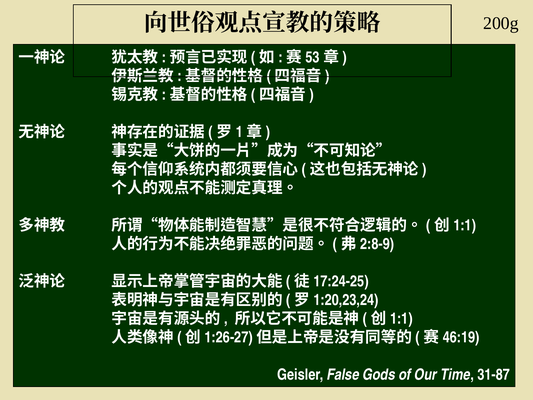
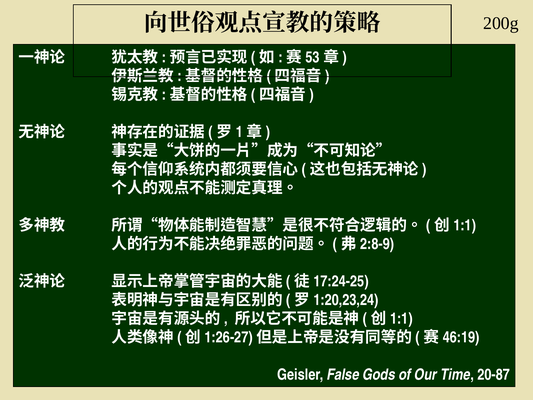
31-87: 31-87 -> 20-87 (494, 375)
